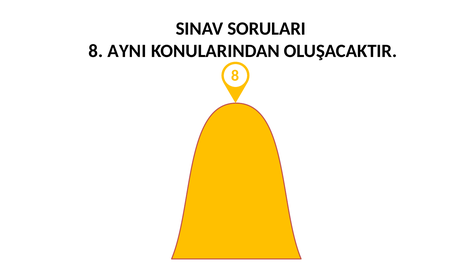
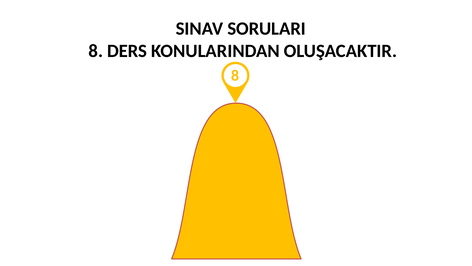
AYNI: AYNI -> DERS (127, 51)
